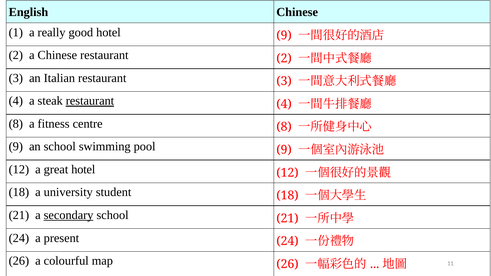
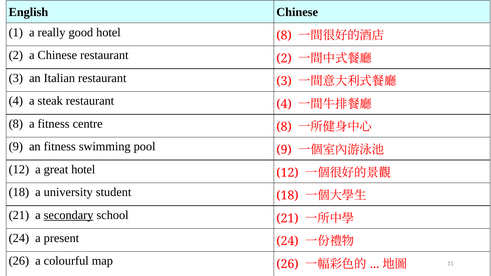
hotel 9: 9 -> 8 (284, 36)
restaurant underline: present -> none (90, 101)
an school: school -> fitness (60, 147)
